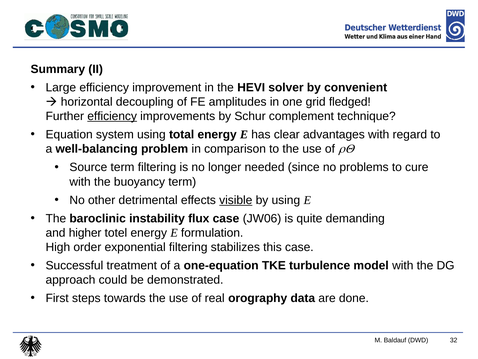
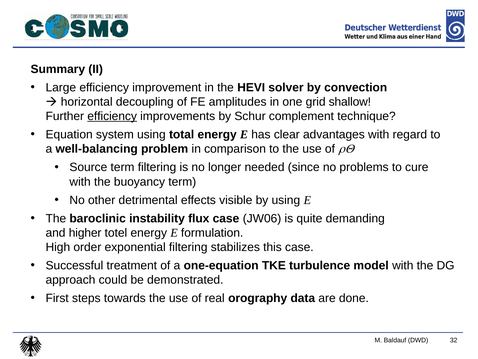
convenient: convenient -> convection (356, 87)
fledged: fledged -> shallow (350, 102)
visible underline: present -> none (236, 200)
